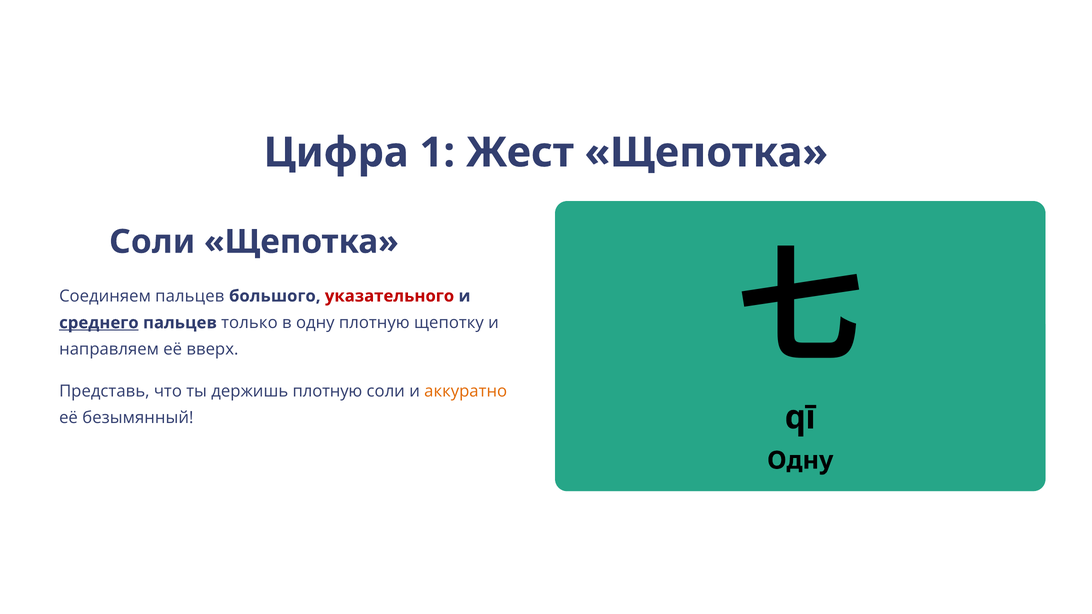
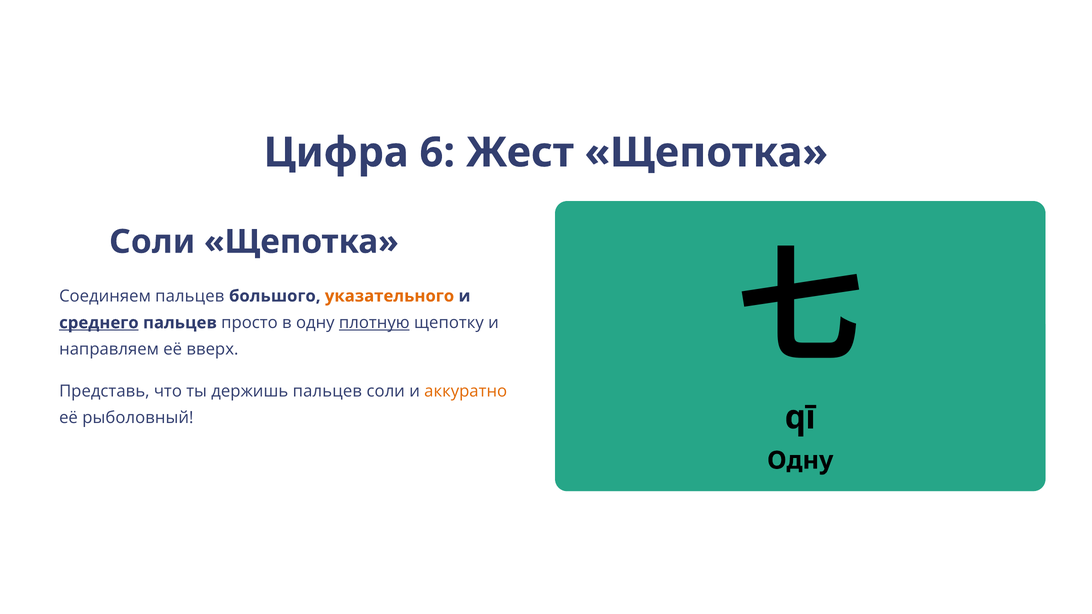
1: 1 -> 6 (437, 153)
указательного colour: red -> orange (390, 296)
только: только -> просто (249, 323)
плотную underline: none -> present (374, 323)
держишь плотную: плотную -> пальцев (327, 391)
безымянный: безымянный -> рыболовный (138, 418)
